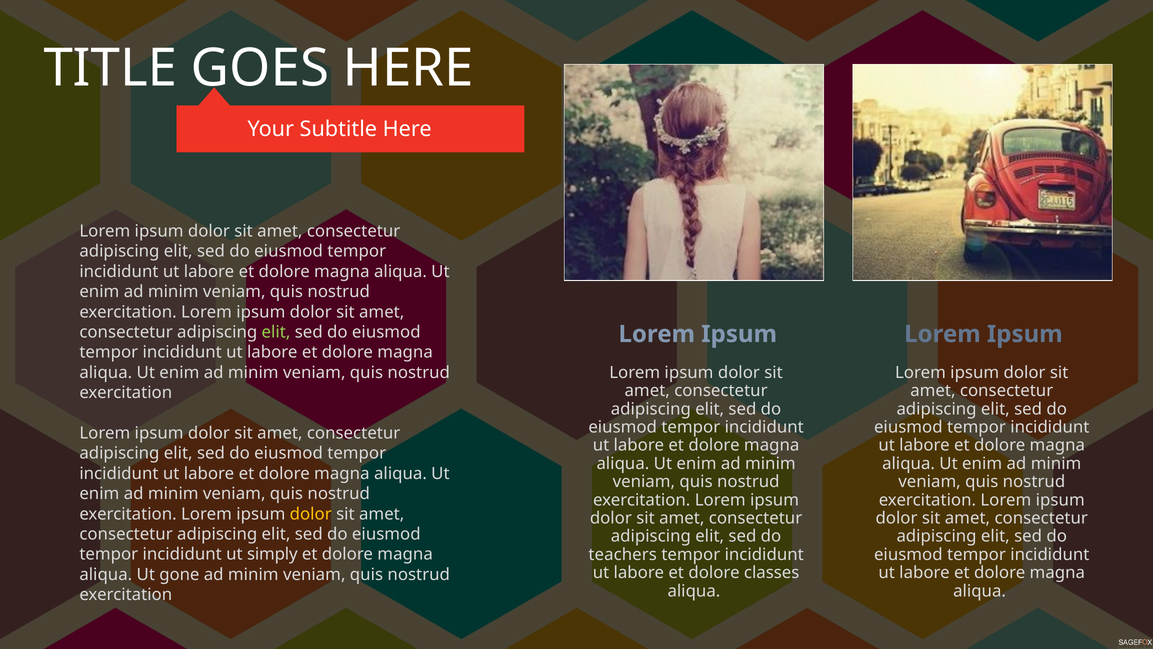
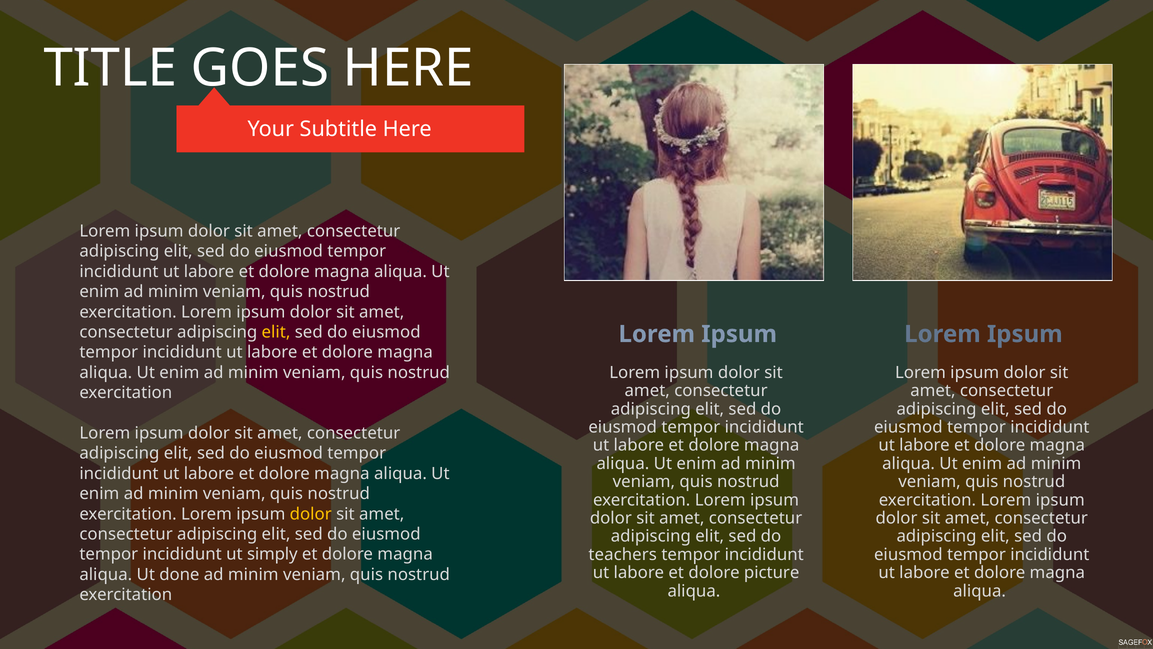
elit colour: light green -> yellow (276, 332)
classes: classes -> picture (772, 572)
gone: gone -> done (179, 574)
